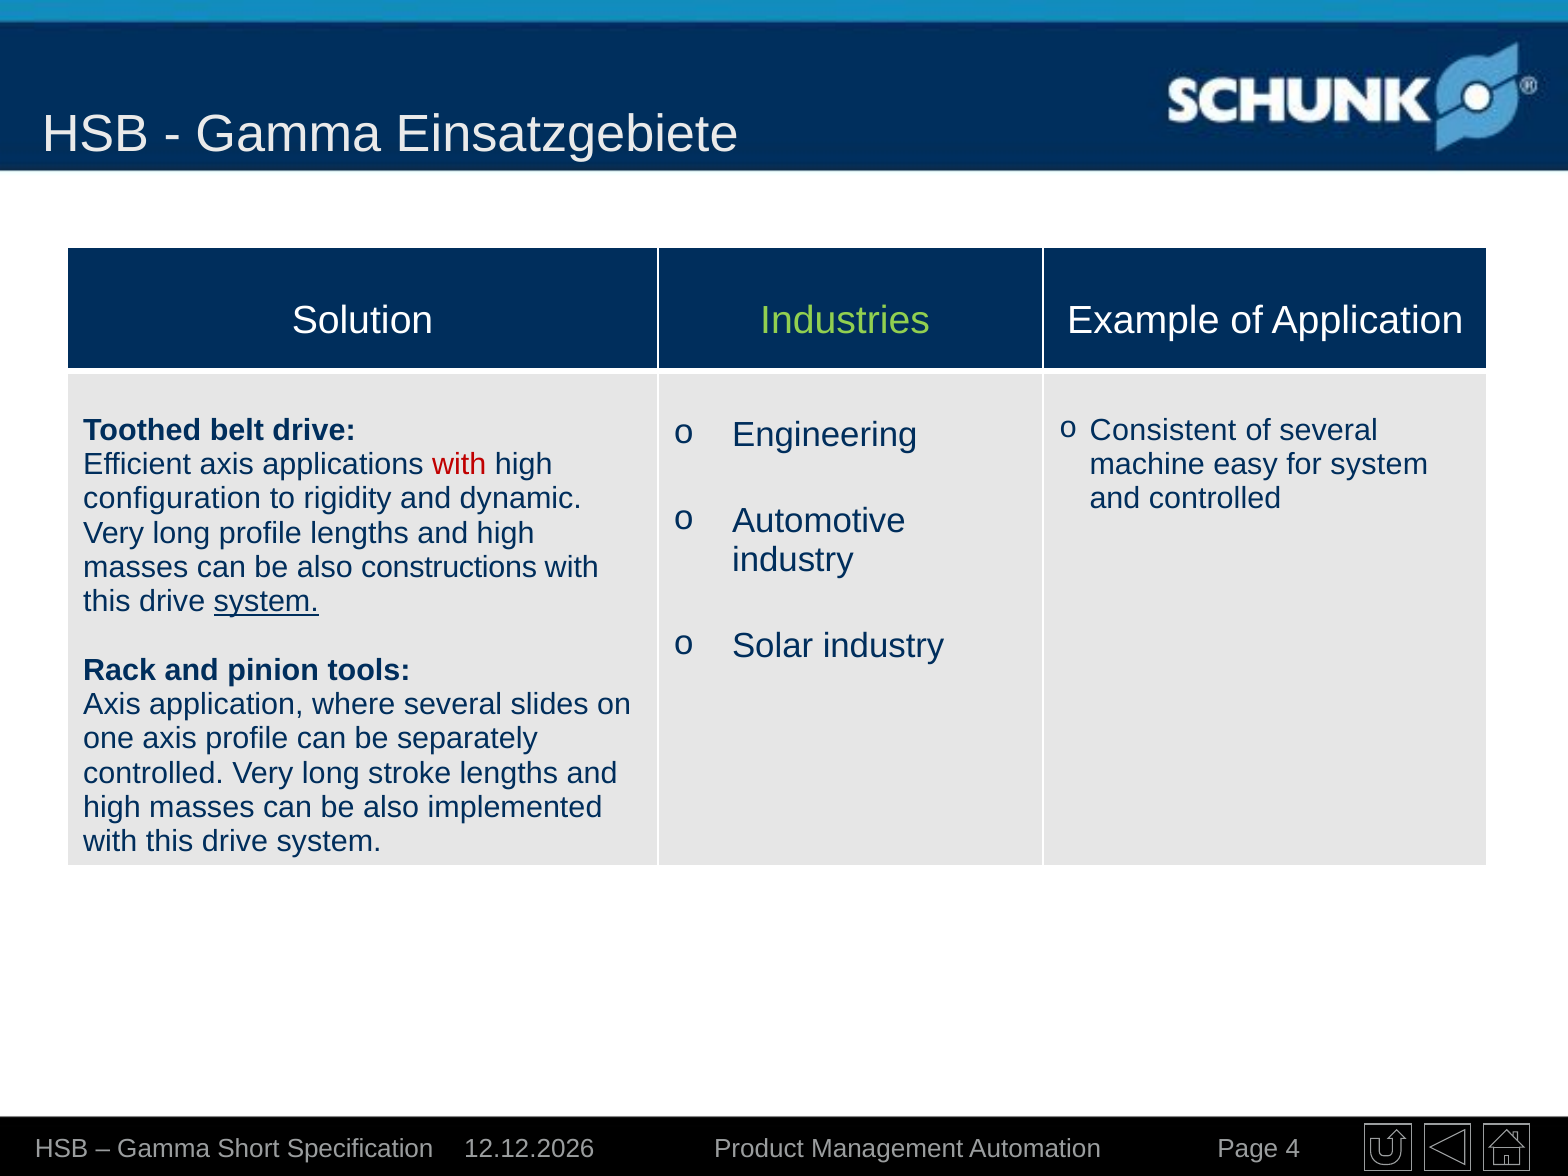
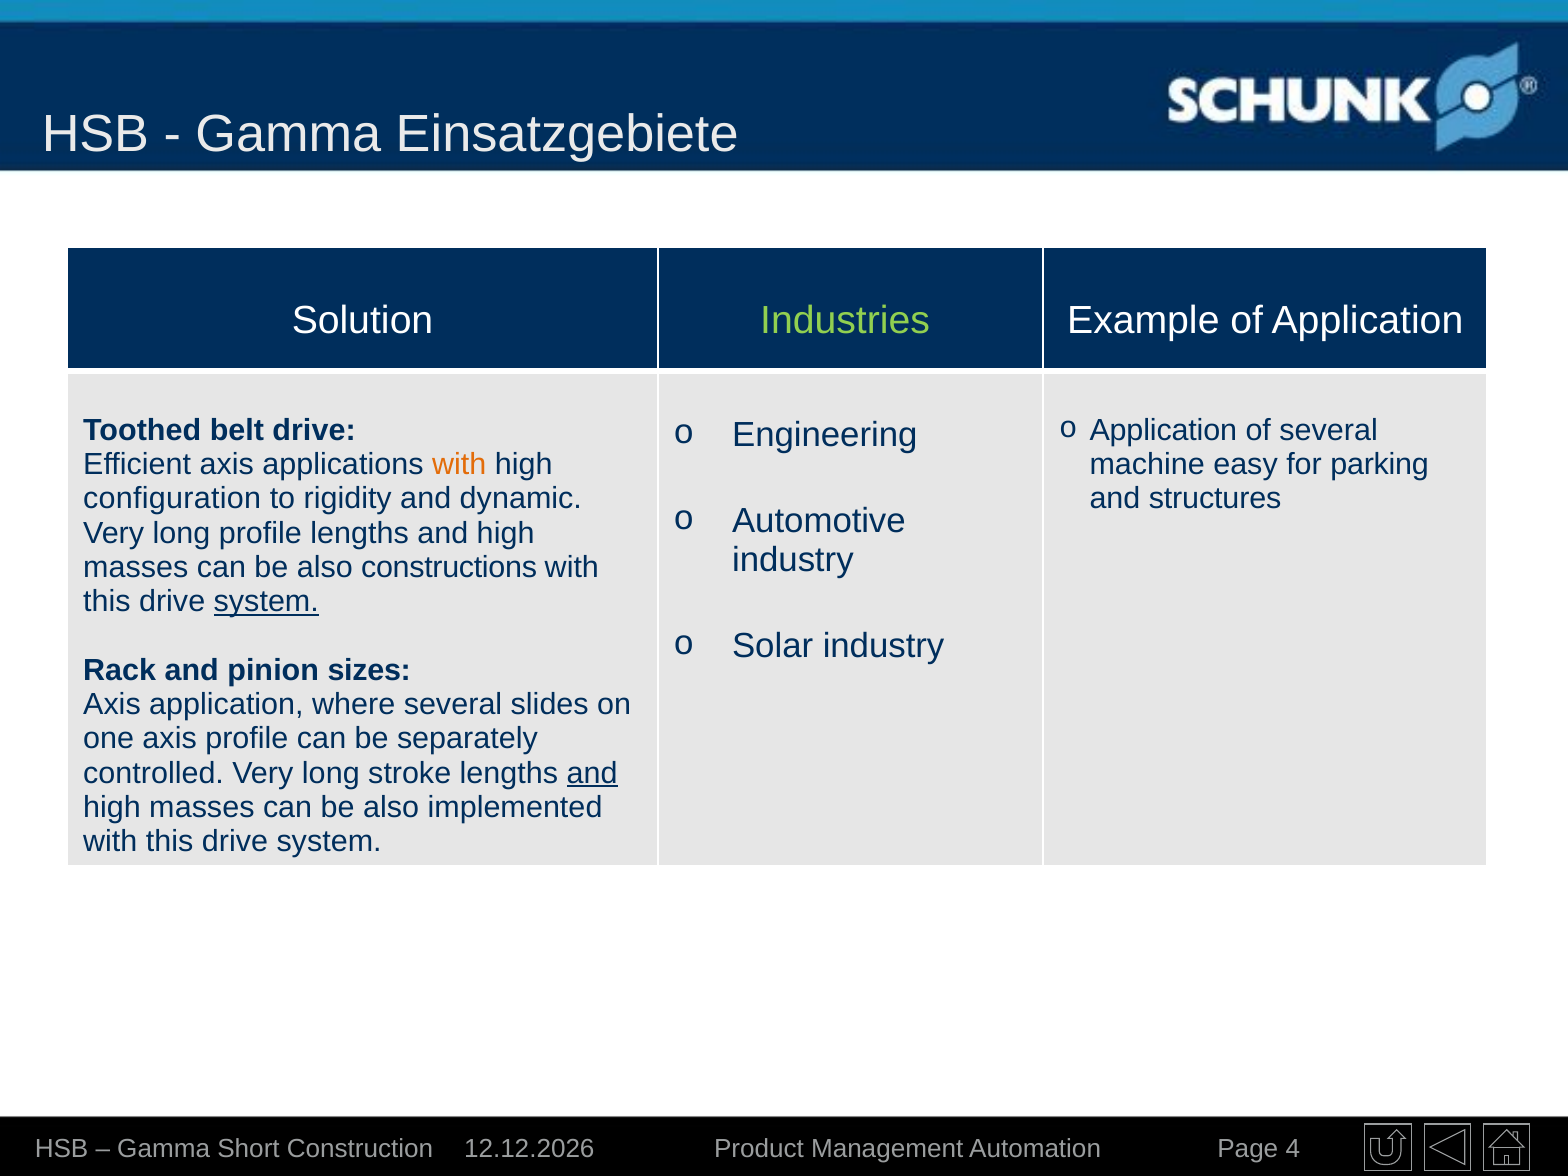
Consistent: Consistent -> Application (1163, 430)
with colour: red -> orange (459, 465)
for system: system -> parking (1380, 465)
and controlled: controlled -> structures (1215, 499)
tools: tools -> sizes (369, 670)
and underline: none -> present (592, 773)
Specification: Specification -> Construction (360, 1149)
